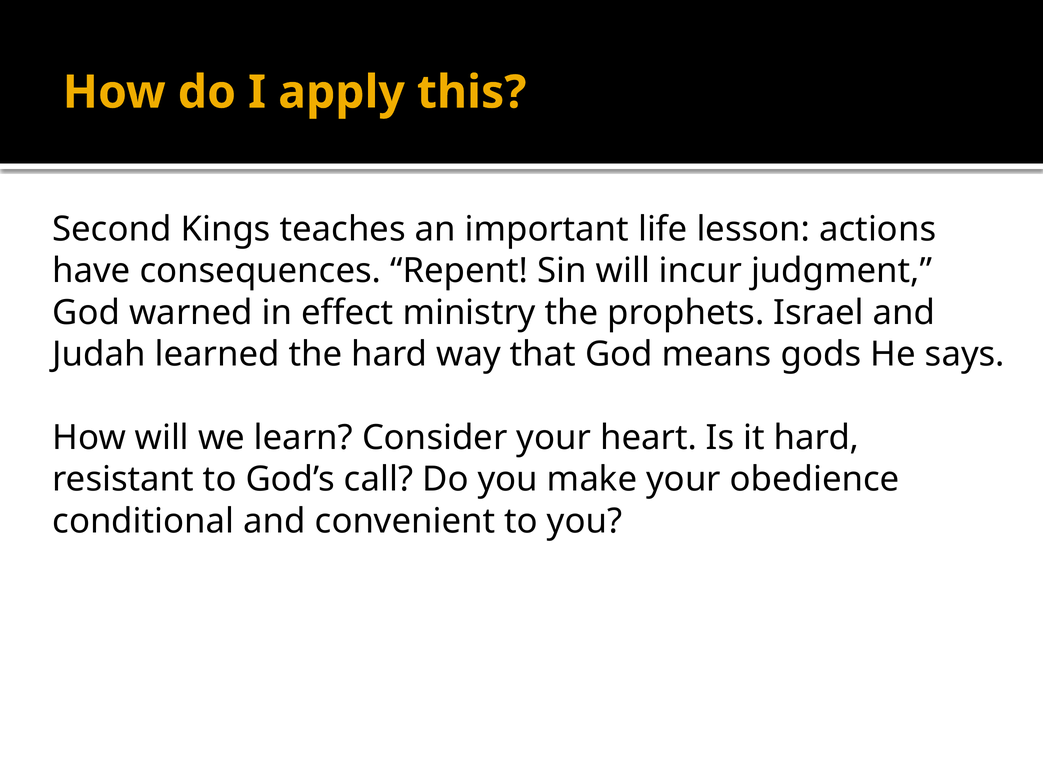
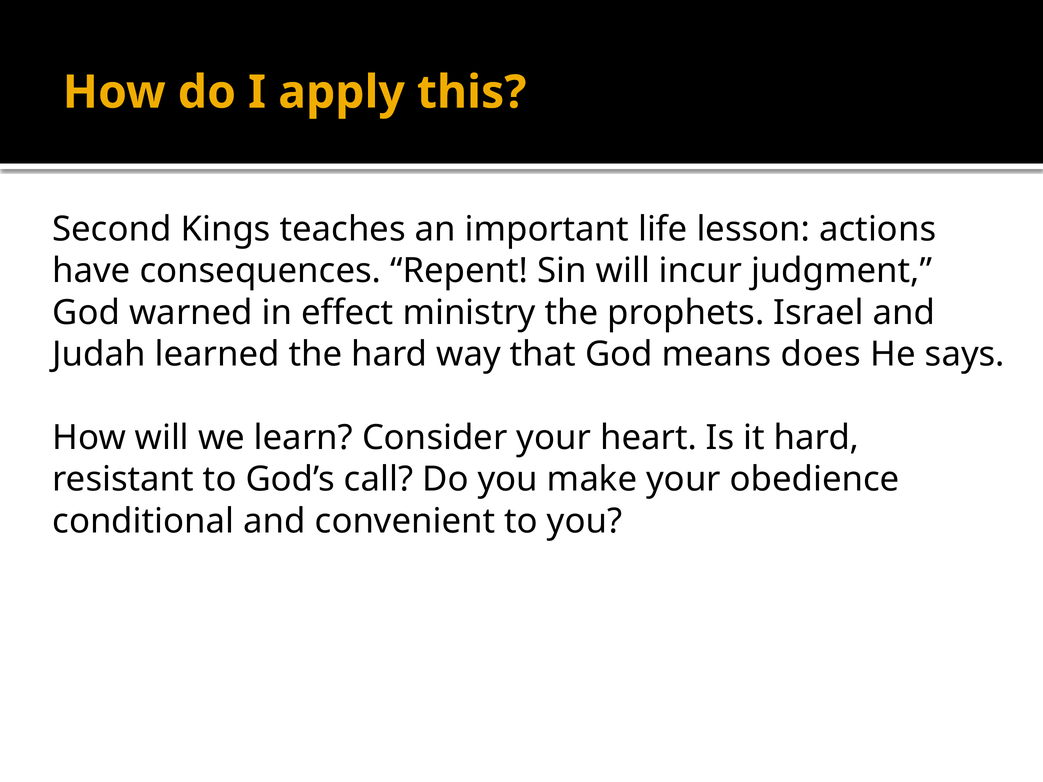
gods: gods -> does (821, 354)
